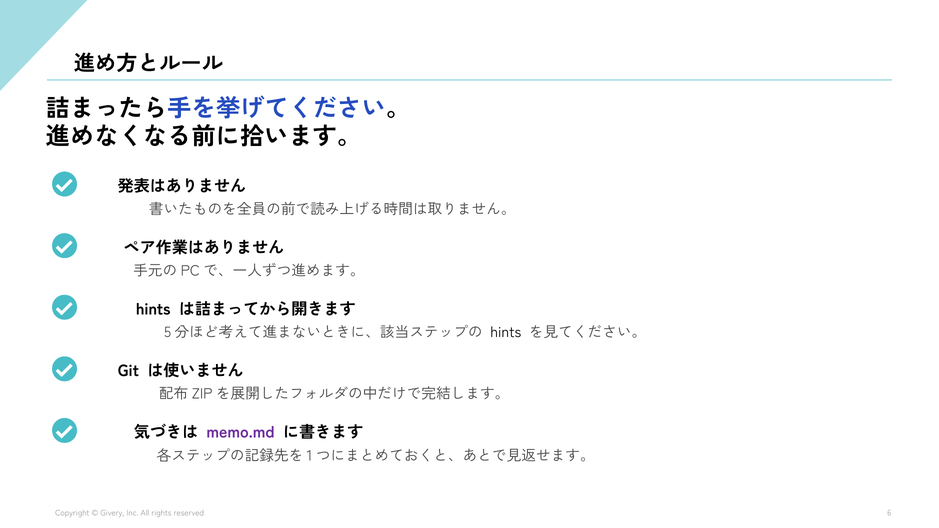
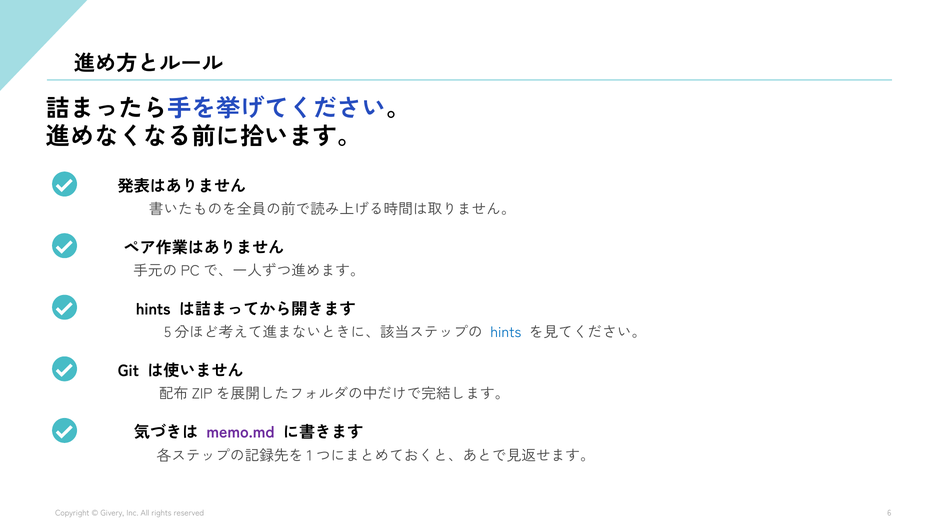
hints colour: black -> blue (506, 333)
